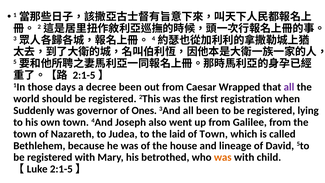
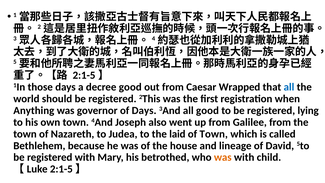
decree been: been -> good (130, 87)
all colour: purple -> blue (289, 87)
Suddenly: Suddenly -> Anything (34, 110)
of Ones: Ones -> Days (144, 110)
all been: been -> good (207, 110)
